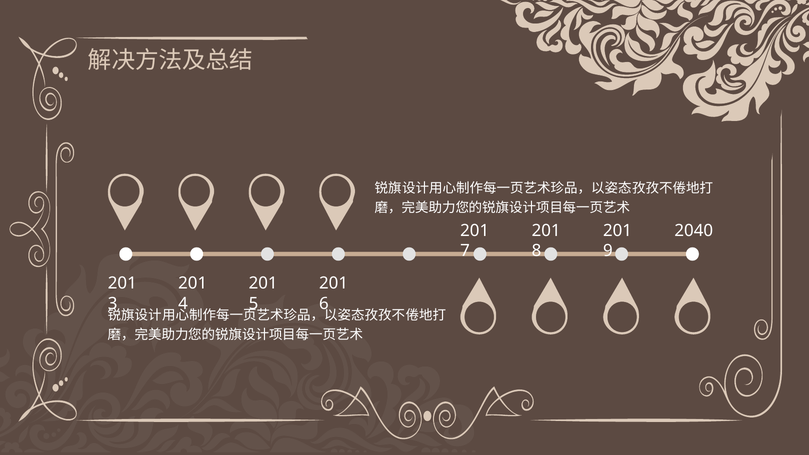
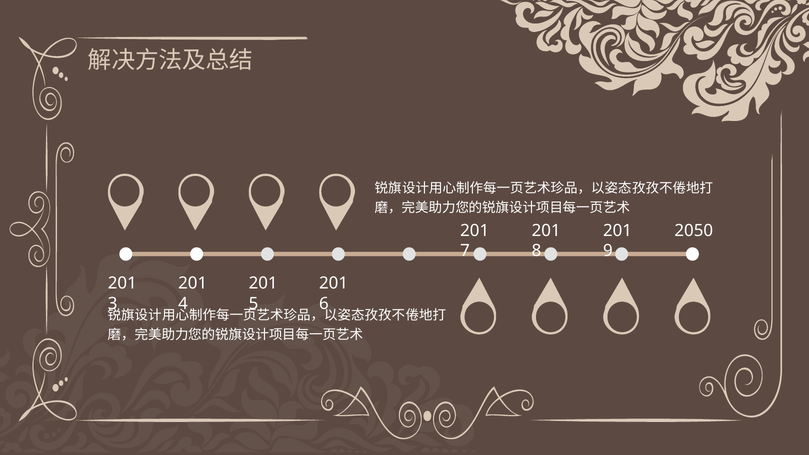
2040: 2040 -> 2050 (694, 231)
